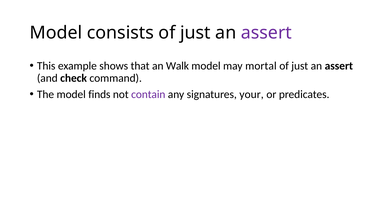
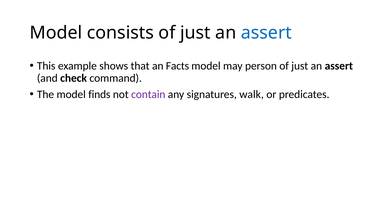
assert colour: purple -> blue (266, 33)
Walk: Walk -> Facts (177, 66)
mortal: mortal -> person (261, 66)
your: your -> walk (252, 94)
